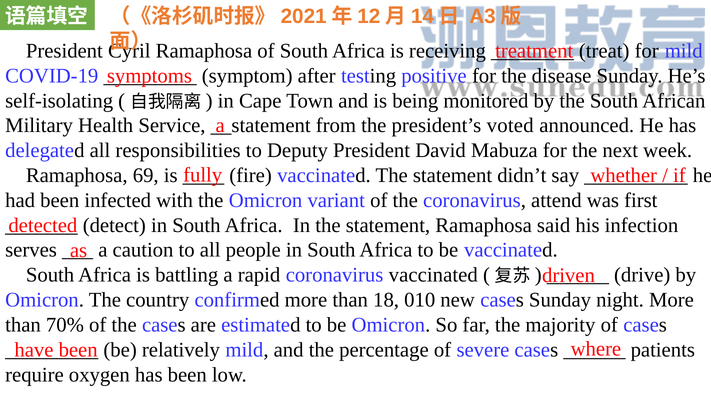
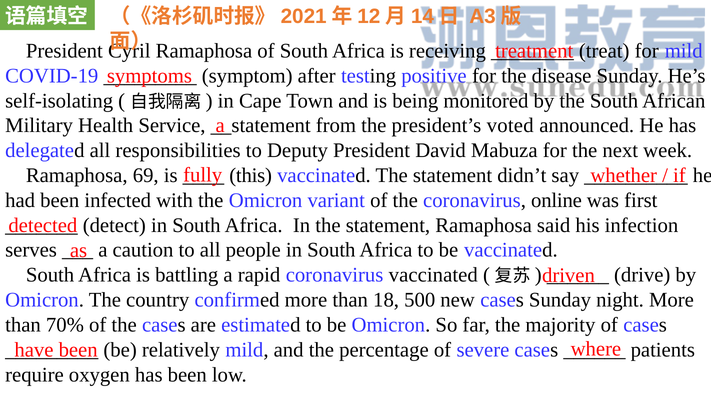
fire: fire -> this (251, 175)
attend: attend -> online (556, 200)
010: 010 -> 500 (420, 300)
